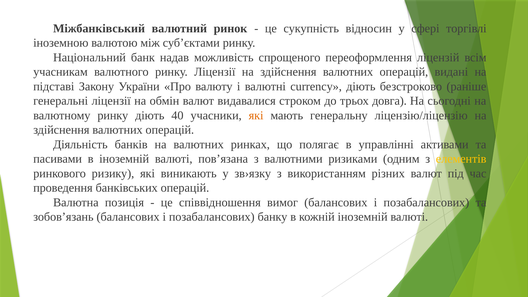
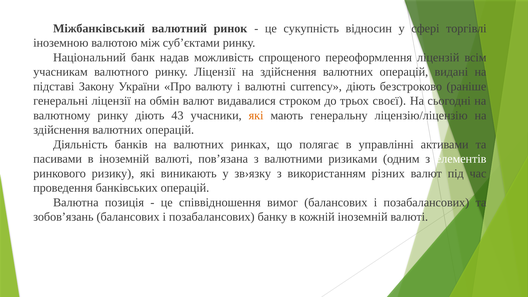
довга: довга -> своєї (389, 101)
40: 40 -> 43 (177, 115)
елементів colour: yellow -> white (461, 159)
